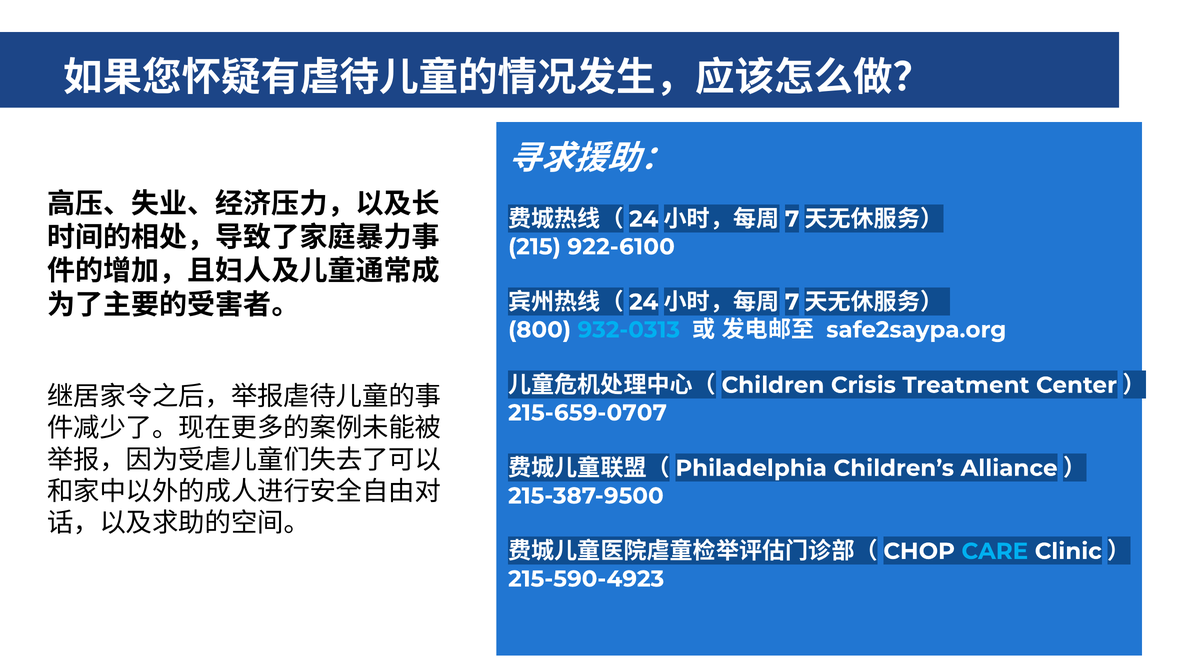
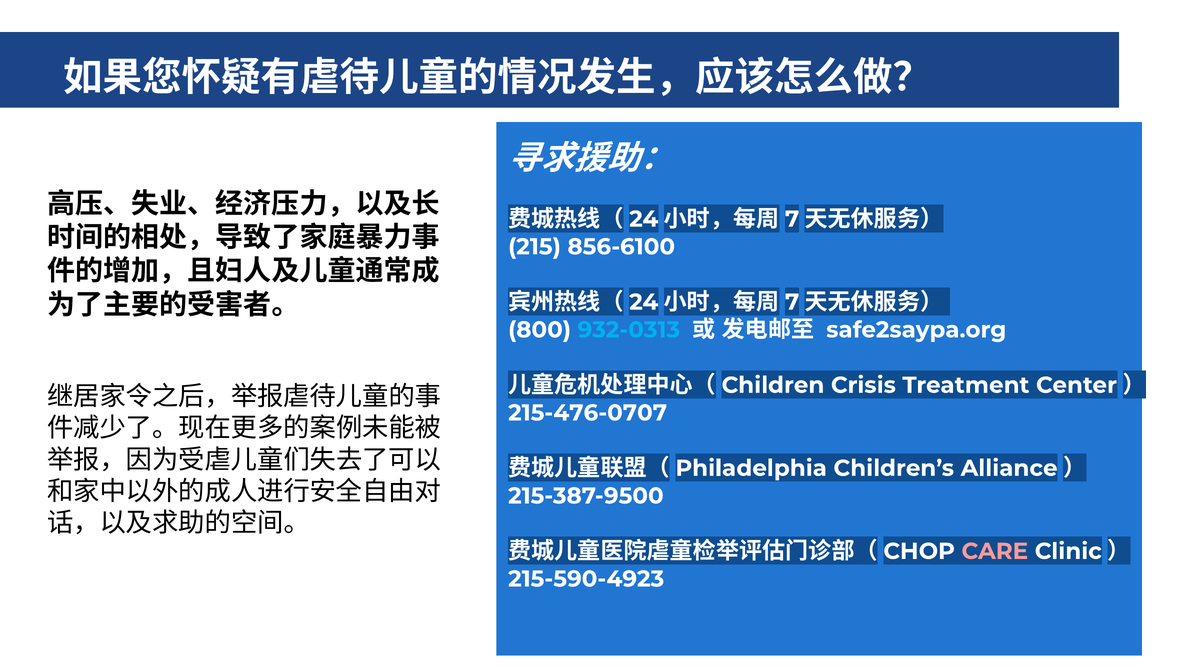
922-6100: 922-6100 -> 856-6100 (621, 247)
215-659-0707: 215-659-0707 -> 215-476-0707 (588, 413)
CARE colour: light blue -> pink (995, 551)
